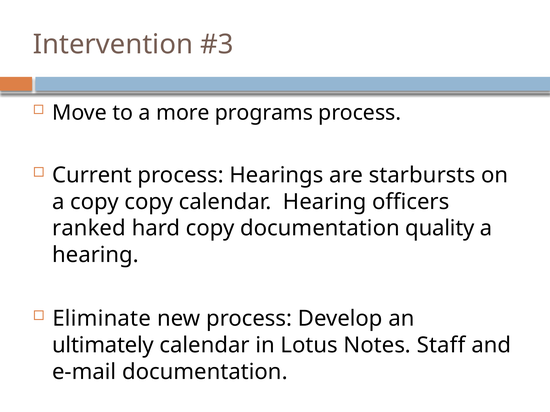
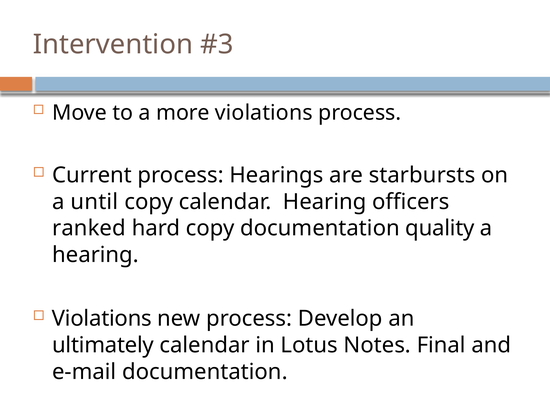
more programs: programs -> violations (264, 113)
a copy: copy -> until (94, 202)
Eliminate: Eliminate -> Violations (102, 319)
Staff: Staff -> Final (441, 346)
